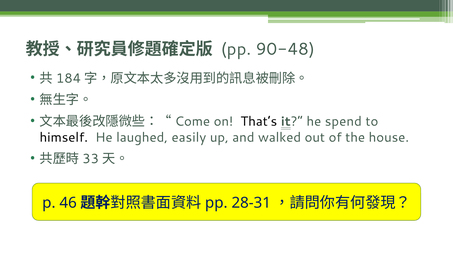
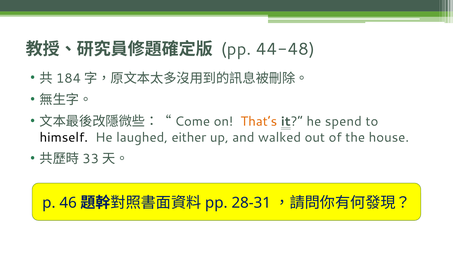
90-48: 90-48 -> 44-48 (285, 49)
That’s colour: black -> orange (259, 121)
easily: easily -> either (189, 137)
